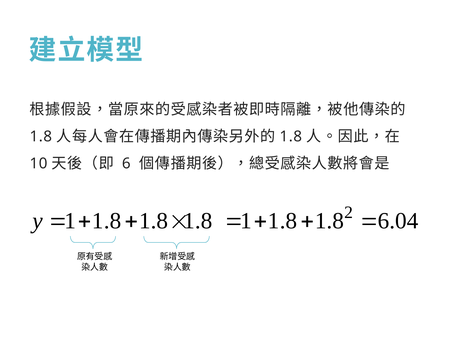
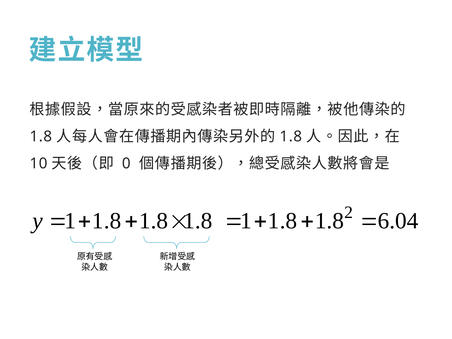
6: 6 -> 0 (126, 164)
